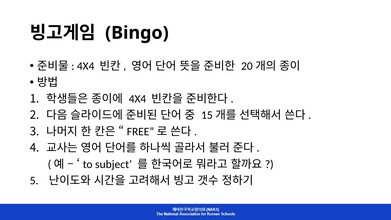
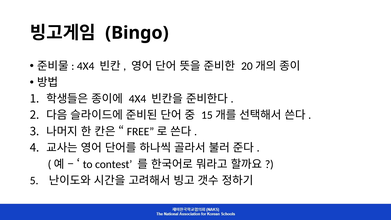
subject: subject -> contest (114, 164)
